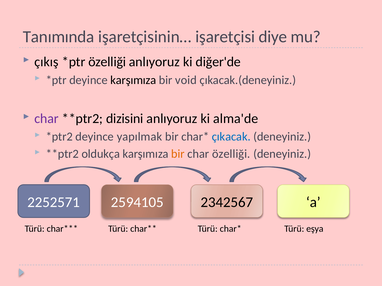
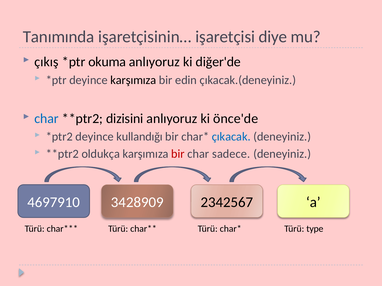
özelliği: özelliği -> okuma (107, 62)
void: void -> edin (186, 80)
char colour: purple -> blue (47, 119)
alma'de: alma'de -> önce'de (236, 119)
yapılmak: yapılmak -> kullandığı (140, 137)
bir colour: orange -> red (178, 154)
char özelliği: özelliği -> sadece (231, 154)
2252571: 2252571 -> 4697910 (54, 202)
2594105: 2594105 -> 3428909 (137, 202)
eşya: eşya -> type (315, 229)
